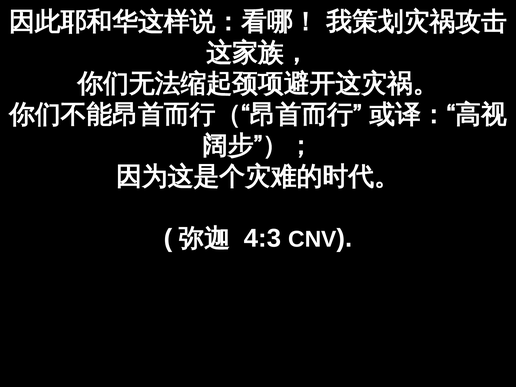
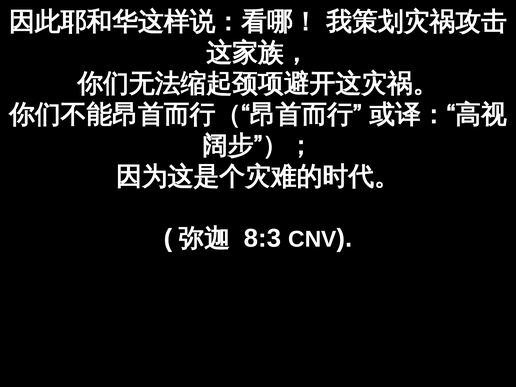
4:3: 4:3 -> 8:3 (262, 238)
